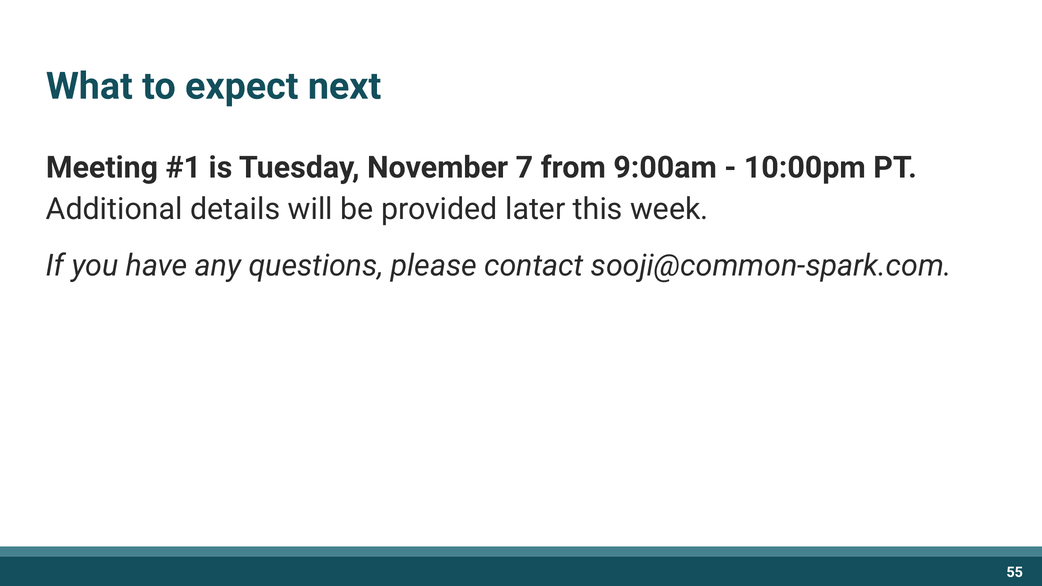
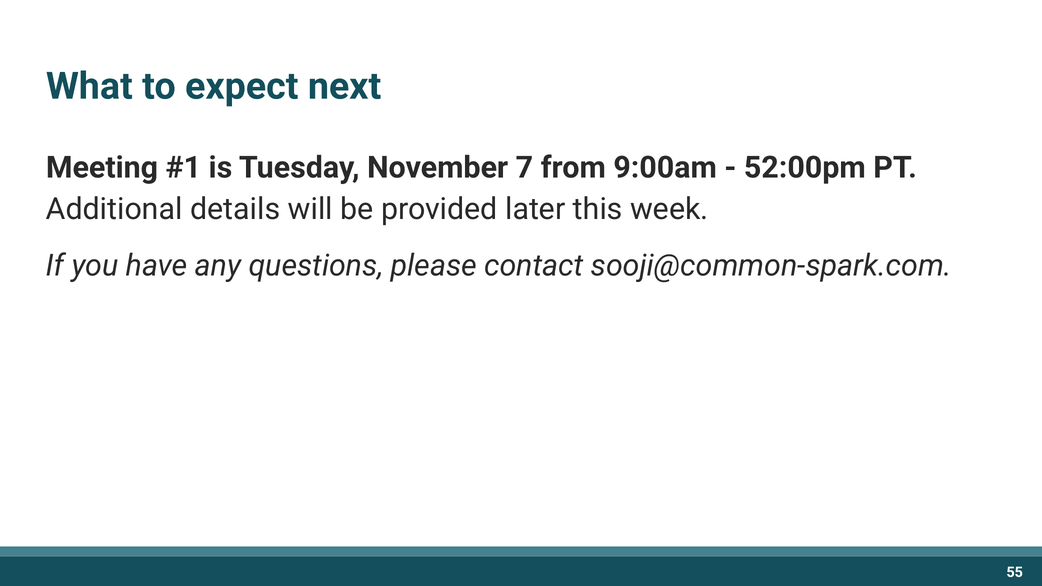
10:00pm: 10:00pm -> 52:00pm (805, 168)
